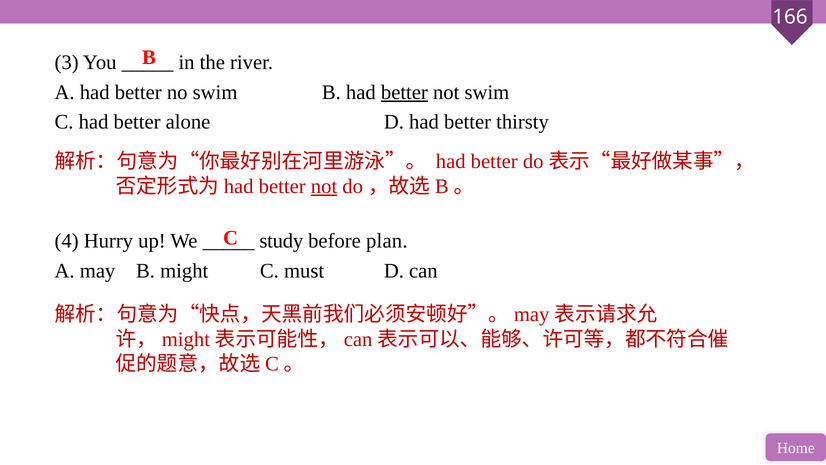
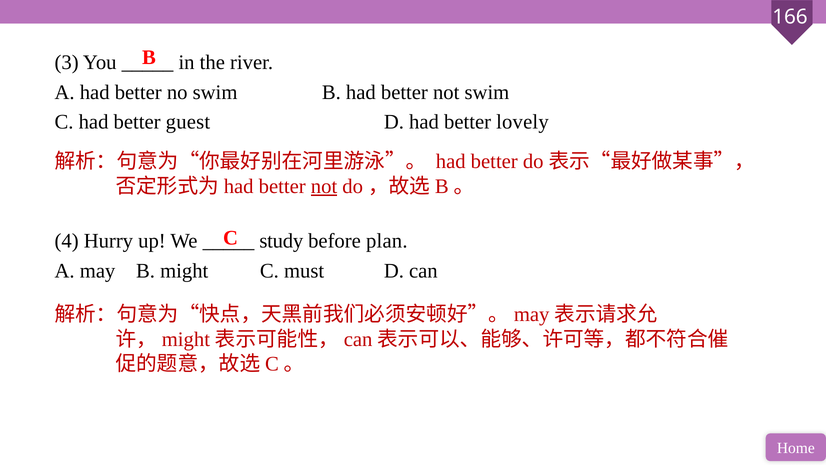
better underline: present -> none (404, 92)
alone: alone -> guest (188, 122)
thirsty: thirsty -> lovely (522, 122)
